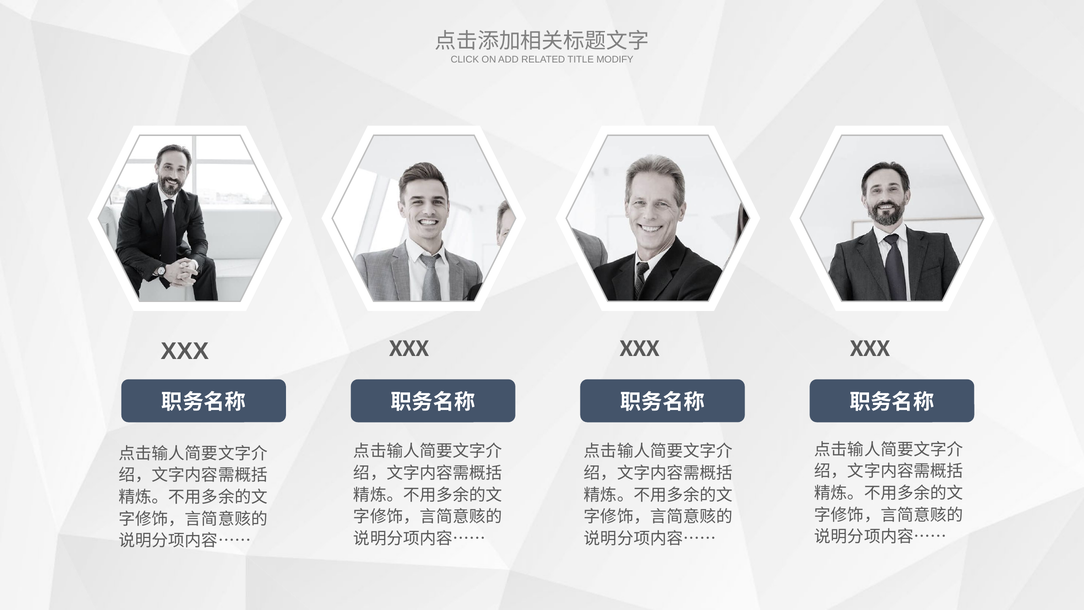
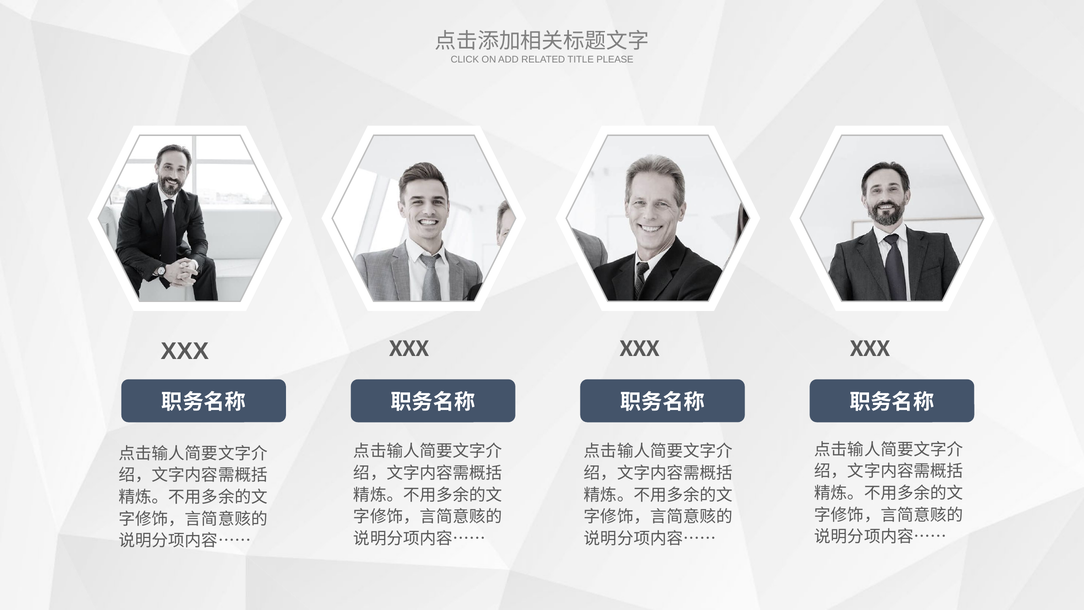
MODIFY: MODIFY -> PLEASE (615, 60)
